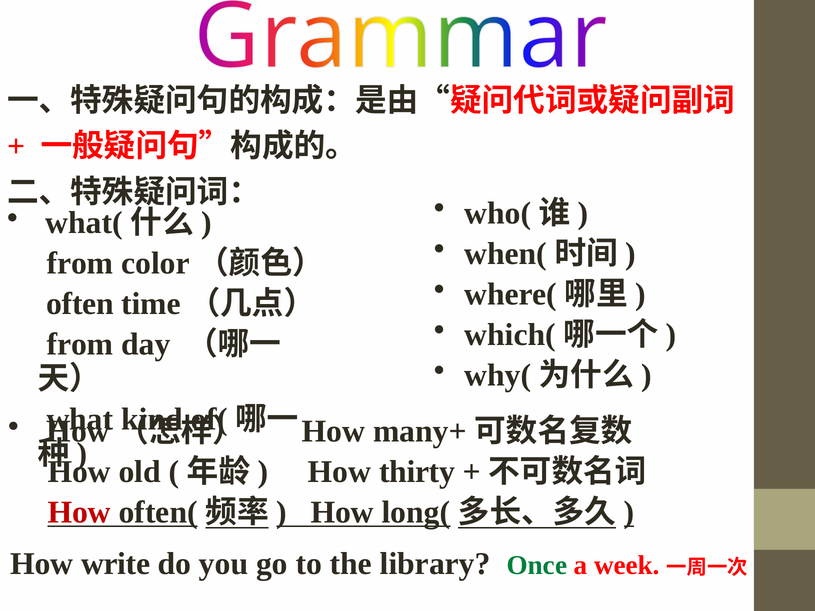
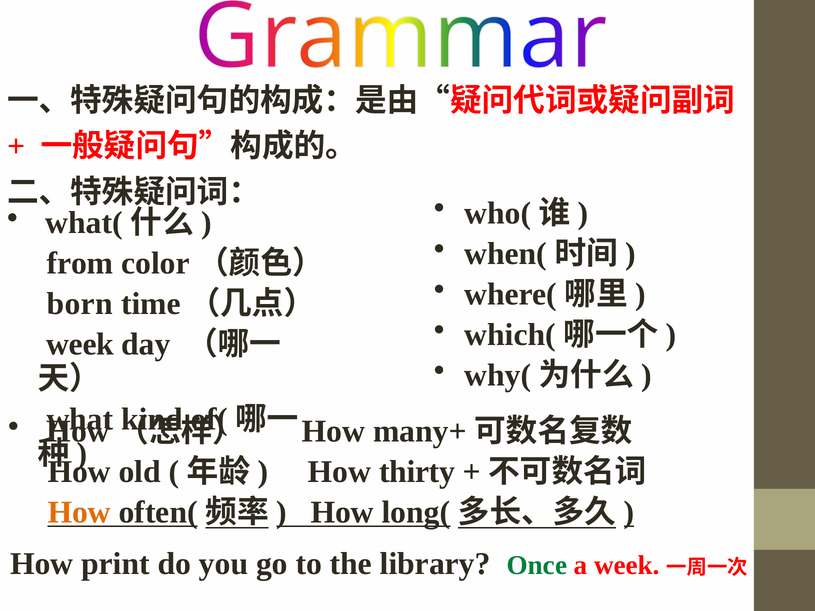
often: often -> born (80, 304)
from: from -> week (80, 345)
How colour: red -> orange (79, 513)
write: write -> print (116, 564)
